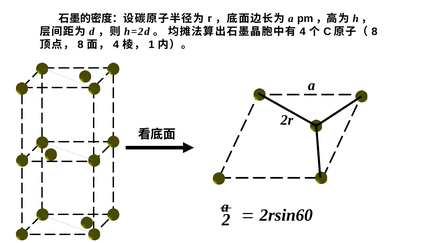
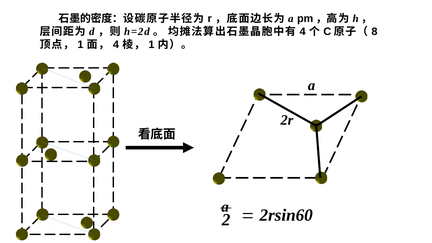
8: 8 -> 1 (80, 45)
